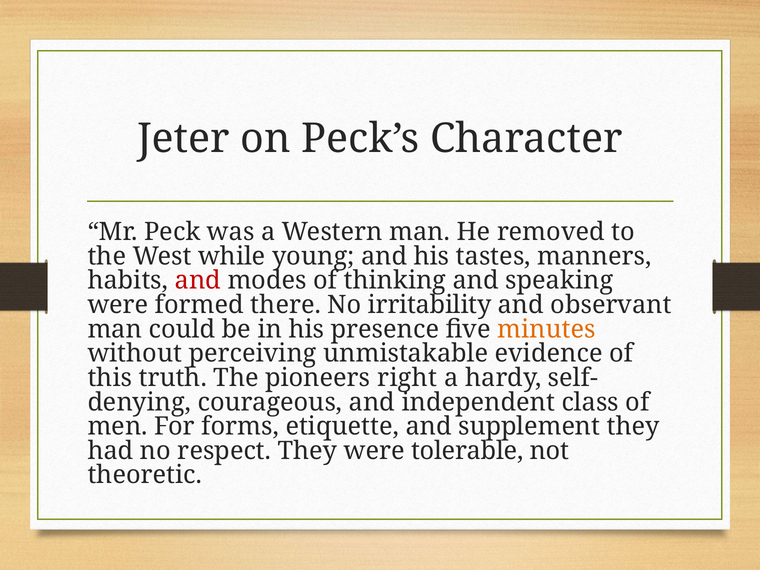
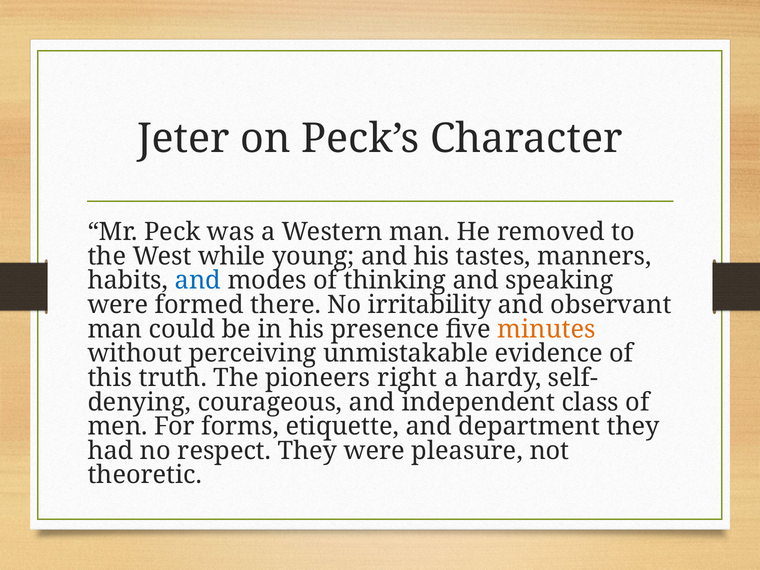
and colour: red -> blue (198, 281)
supplement: supplement -> department (529, 426)
tolerable: tolerable -> pleasure (467, 451)
